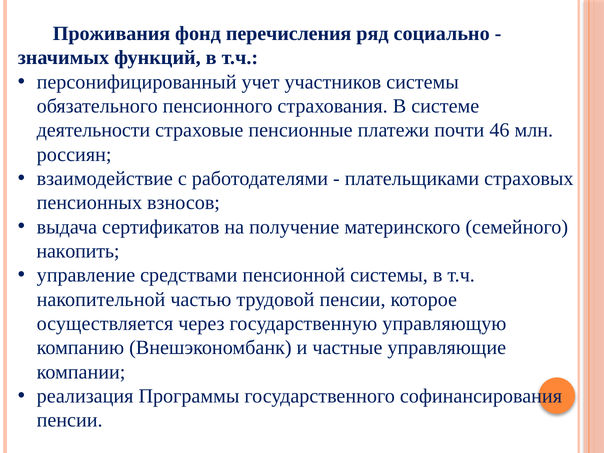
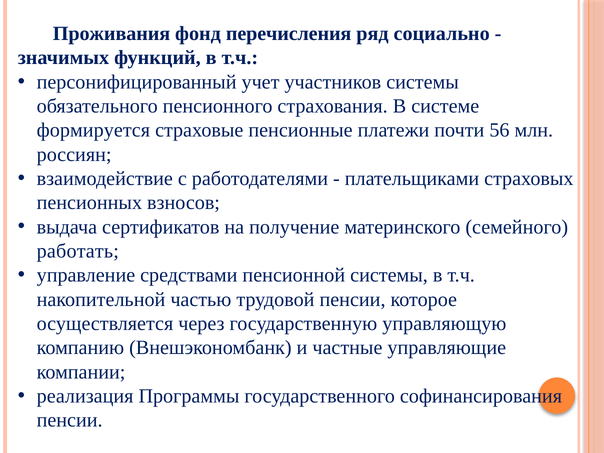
деятельности: деятельности -> формируется (93, 130)
46: 46 -> 56 (499, 130)
накопить: накопить -> работать (78, 251)
